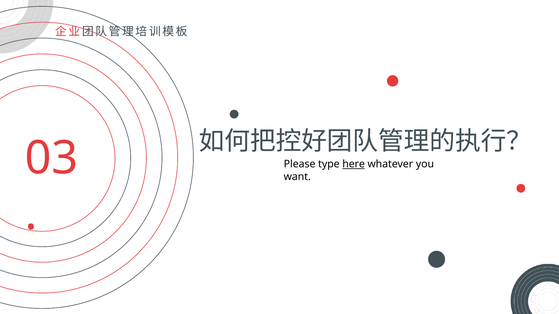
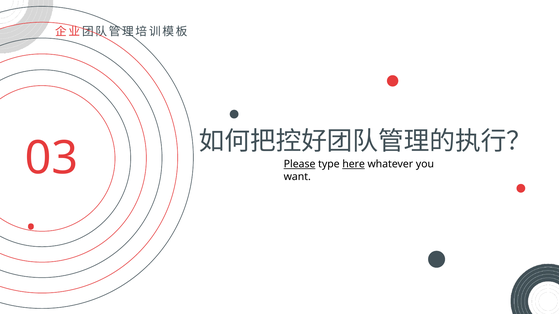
Please underline: none -> present (300, 164)
